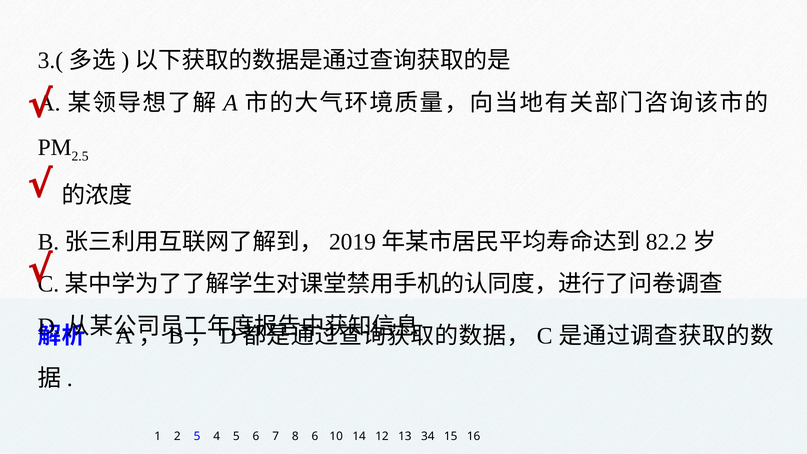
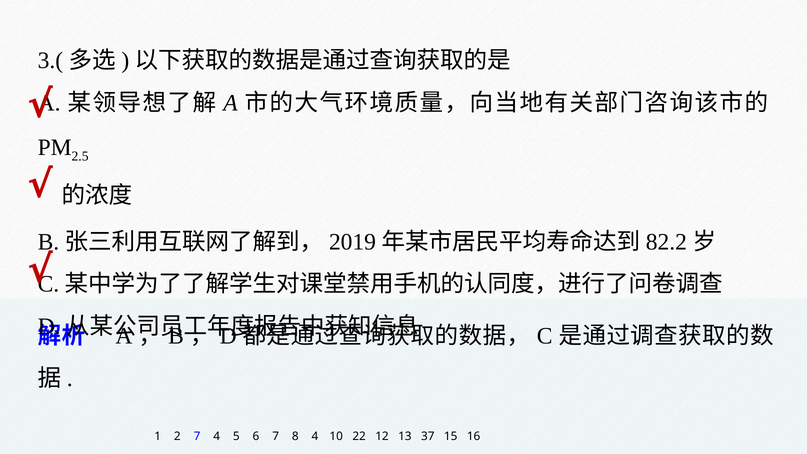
2 5: 5 -> 7 (197, 436)
8 6: 6 -> 4 (315, 436)
14: 14 -> 22 (359, 436)
34: 34 -> 37 (428, 436)
